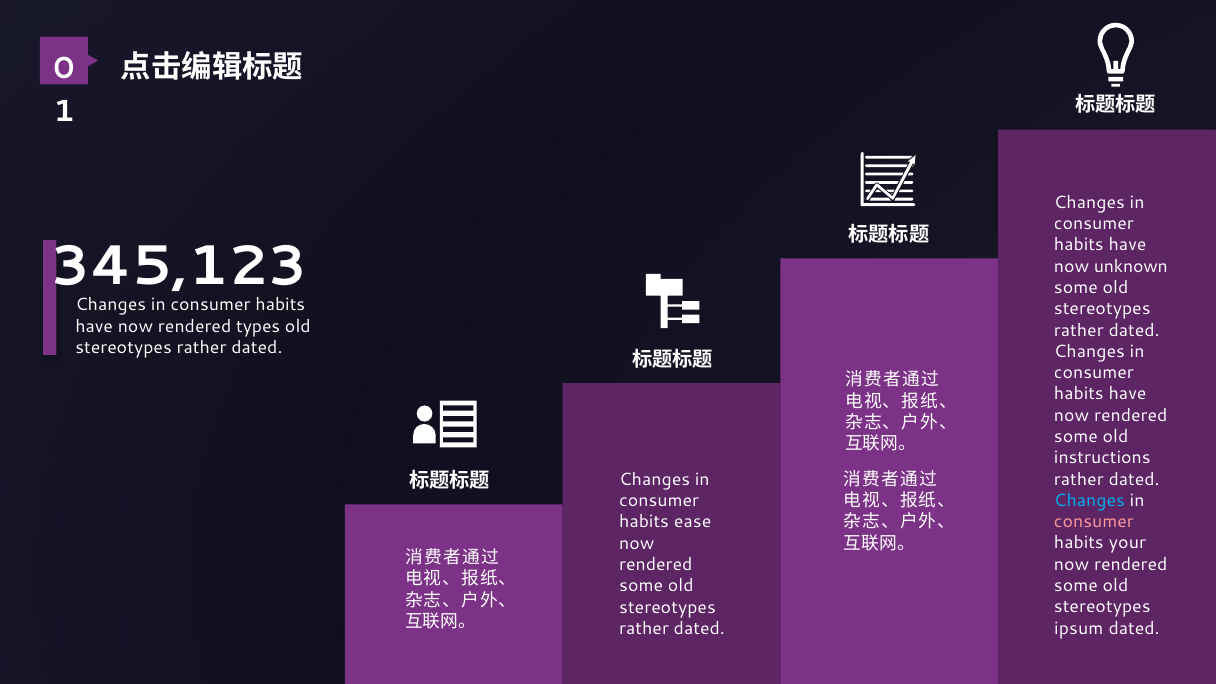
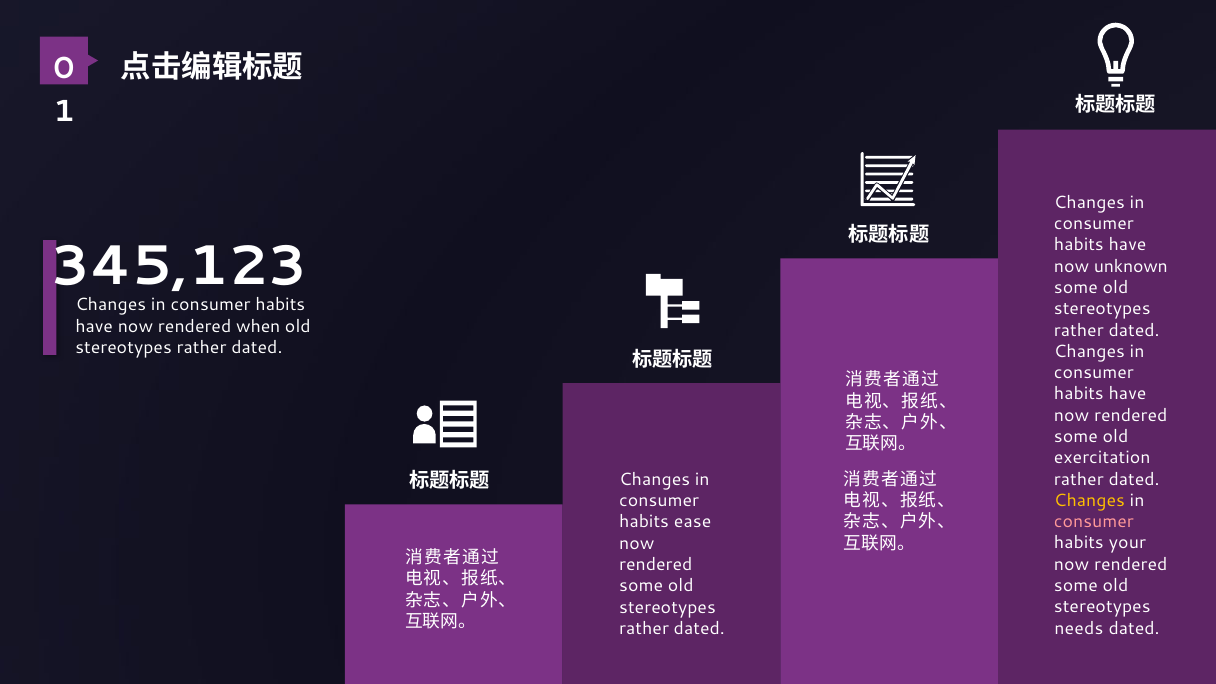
types: types -> when (258, 326)
instructions: instructions -> exercitation (1102, 458)
Changes colour: light blue -> yellow (1089, 500)
ipsum: ipsum -> needs (1079, 628)
